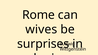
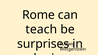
wives: wives -> teach (41, 29)
